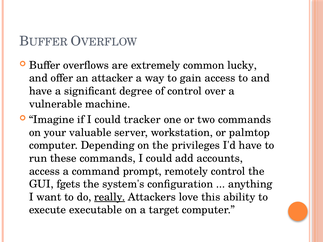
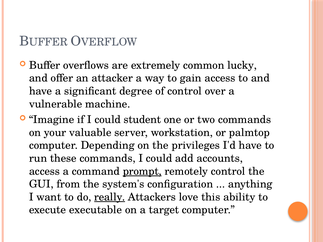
tracker: tracker -> student (142, 120)
prompt underline: none -> present (142, 171)
fgets: fgets -> from (68, 184)
